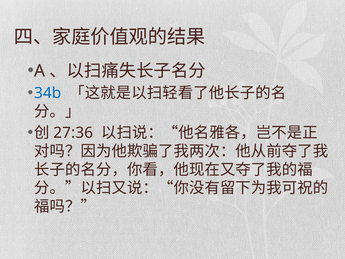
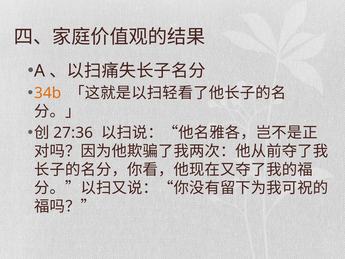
34b colour: blue -> orange (48, 93)
